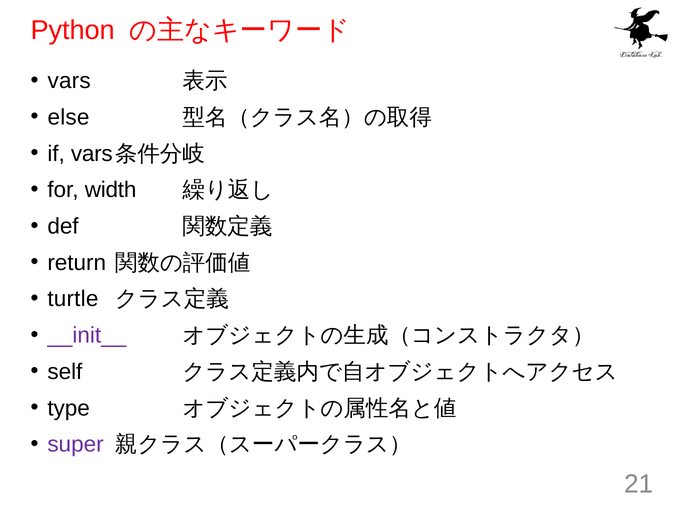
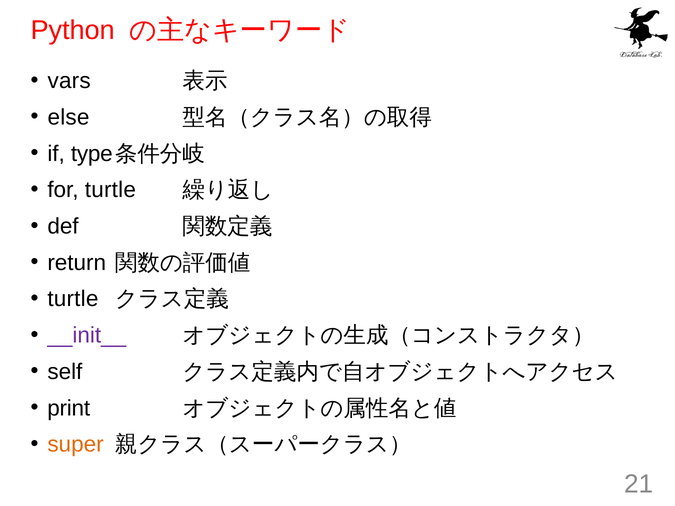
if vars: vars -> type (92, 154)
for width: width -> turtle (110, 190)
type: type -> print (69, 408)
super colour: purple -> orange (76, 445)
